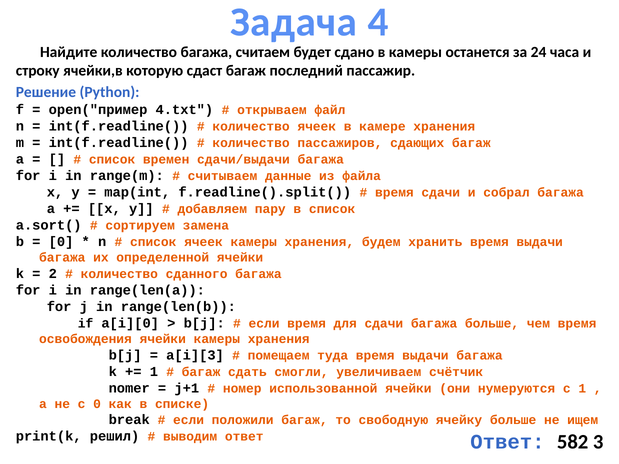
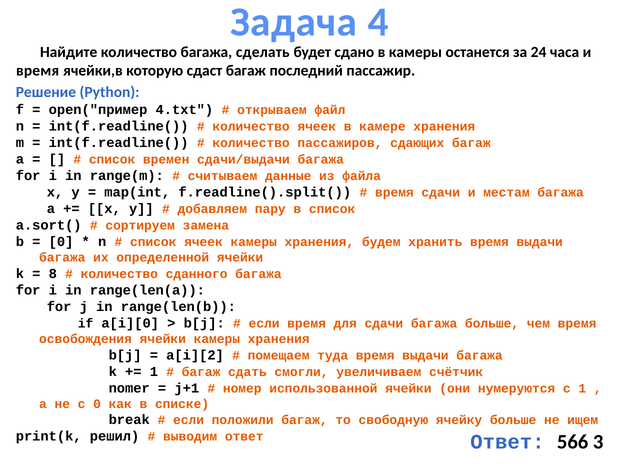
считаем: считаем -> сделать (263, 52)
строку: строку -> время (38, 71)
собрал: собрал -> местам (506, 193)
2: 2 -> 8 (53, 274)
a[i][3: a[i][3 -> a[i][2 (195, 355)
582: 582 -> 566 (573, 442)
